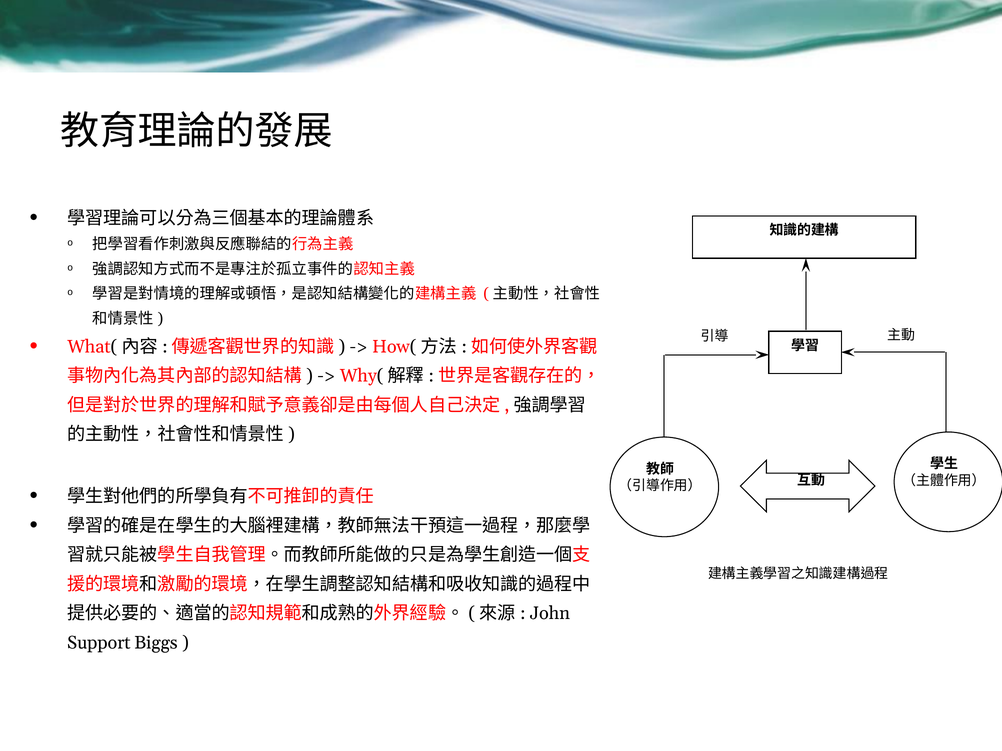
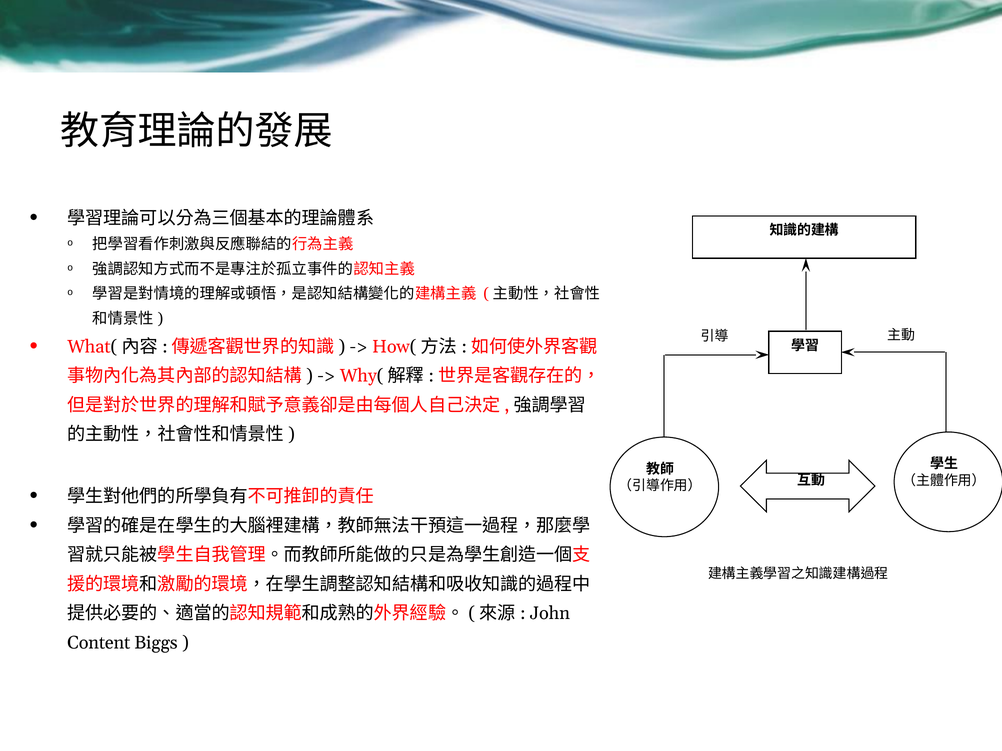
Support: Support -> Content (99, 643)
